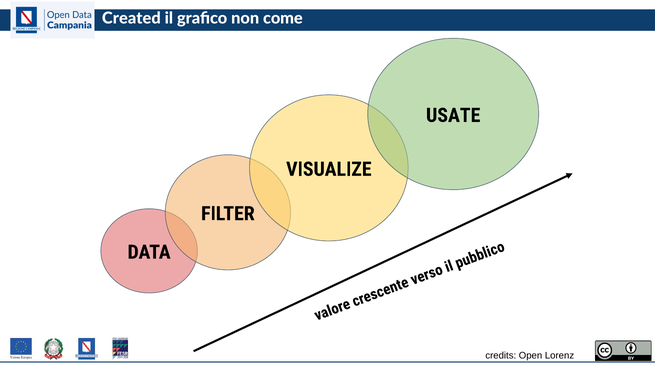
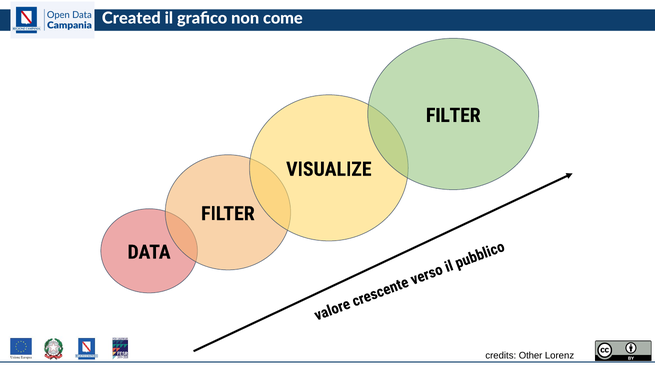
USATE: USATE -> FILTER (453, 116)
Open: Open -> Other (531, 356)
